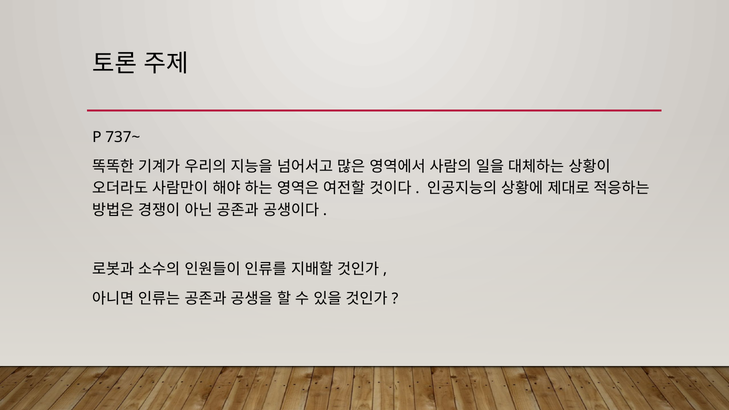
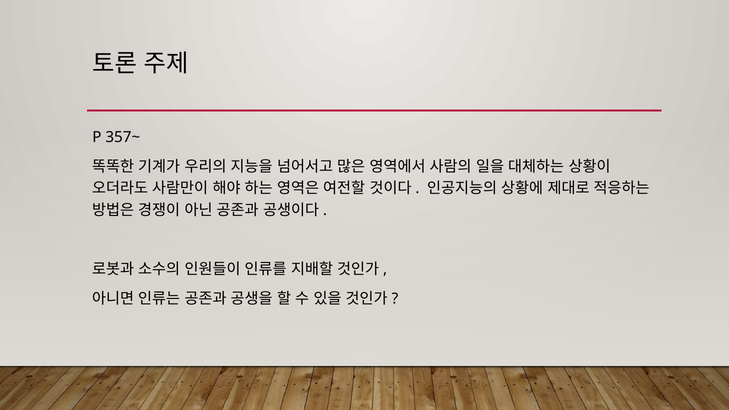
737~: 737~ -> 357~ (123, 137)
